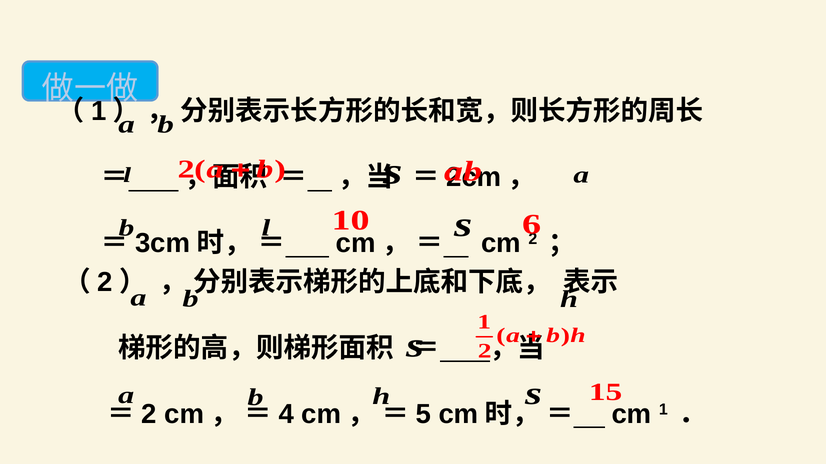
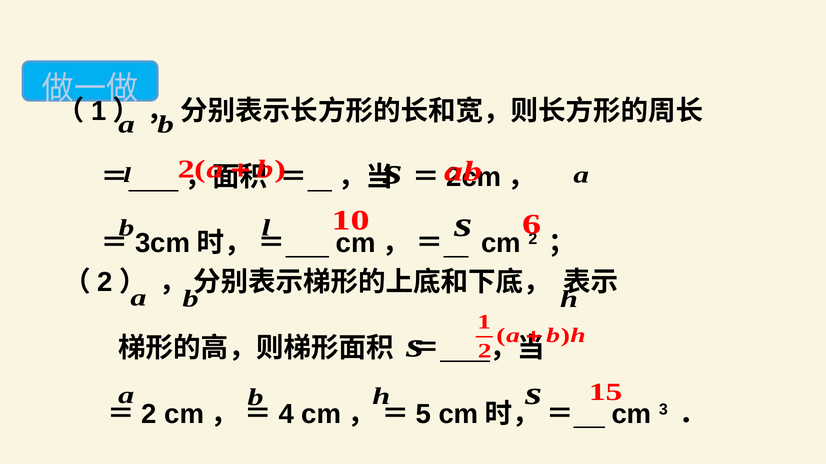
cm 1: 1 -> 3 (663, 410)
